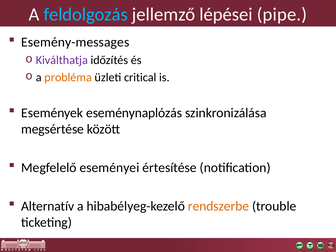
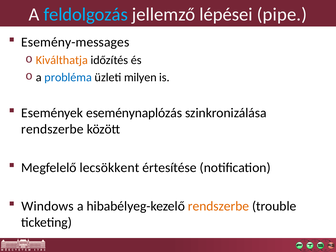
Kiválthatja colour: purple -> orange (62, 60)
probléma colour: orange -> blue (68, 77)
critical: critical -> milyen (140, 77)
megsértése: megsértése -> rendszerbe (52, 129)
eseményei: eseményei -> lecsökkent (109, 168)
Alternatív: Alternatív -> Windows (48, 206)
